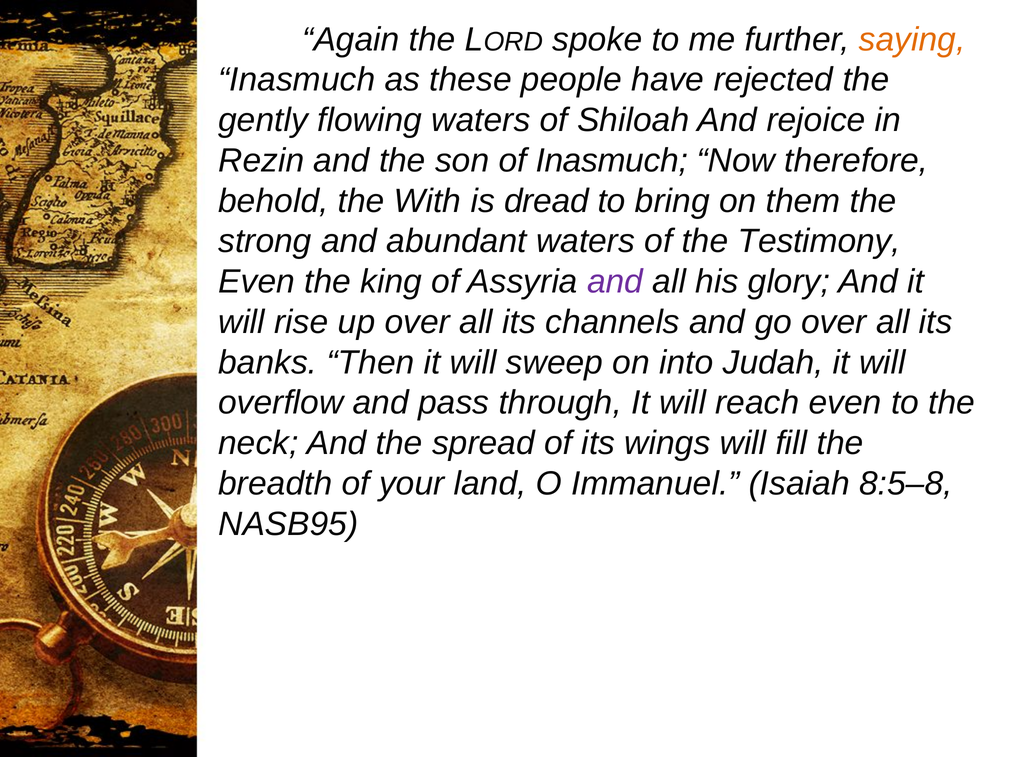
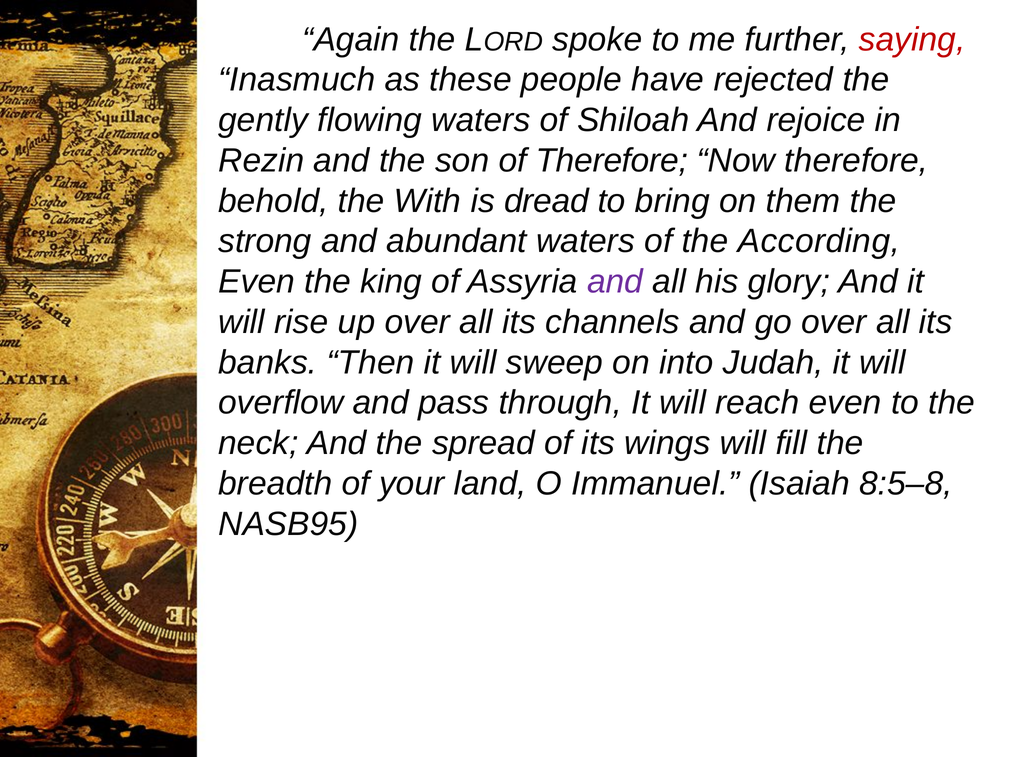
saying colour: orange -> red (912, 39)
of Inasmuch: Inasmuch -> Therefore (612, 161)
Testimony: Testimony -> According (819, 241)
